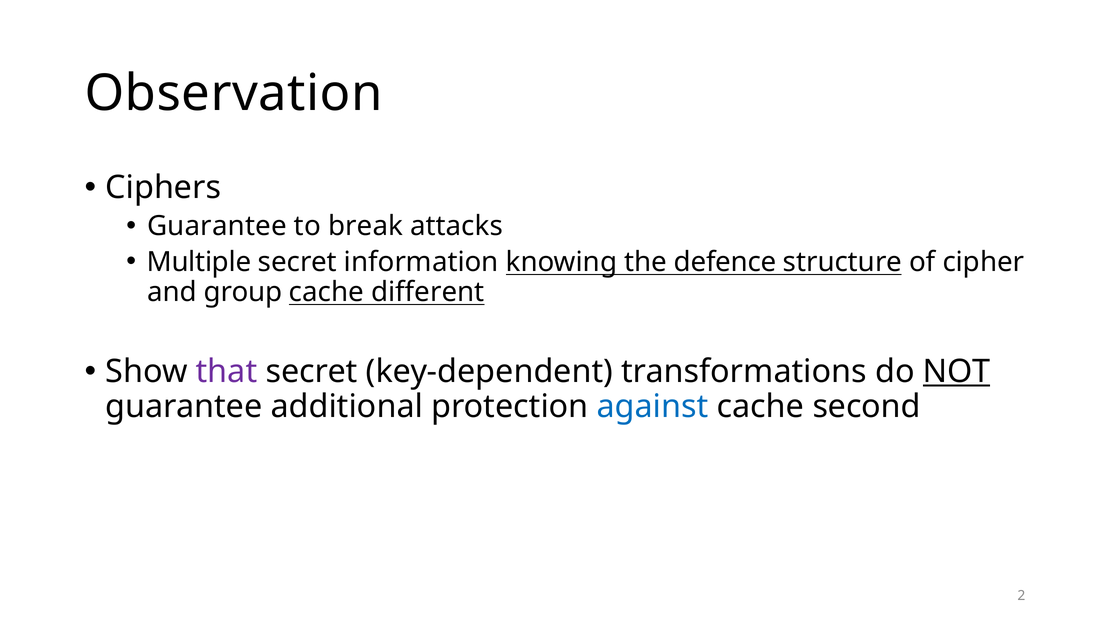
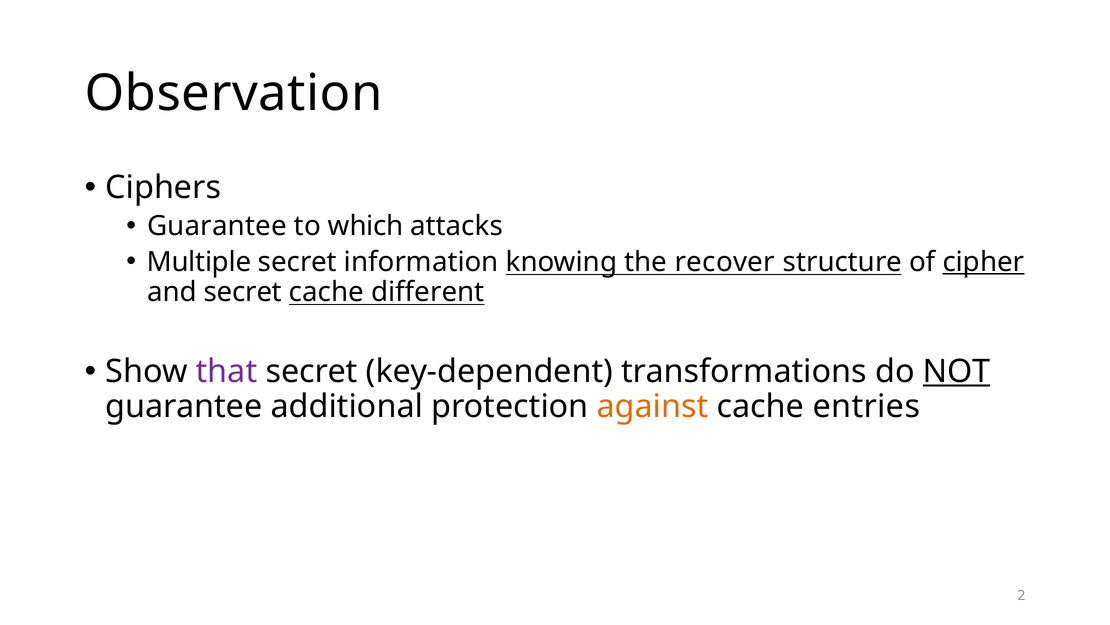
break: break -> which (366, 226)
defence: defence -> recover (725, 262)
cipher underline: none -> present (983, 262)
and group: group -> secret (243, 292)
against colour: blue -> orange (653, 406)
second: second -> entries (866, 406)
